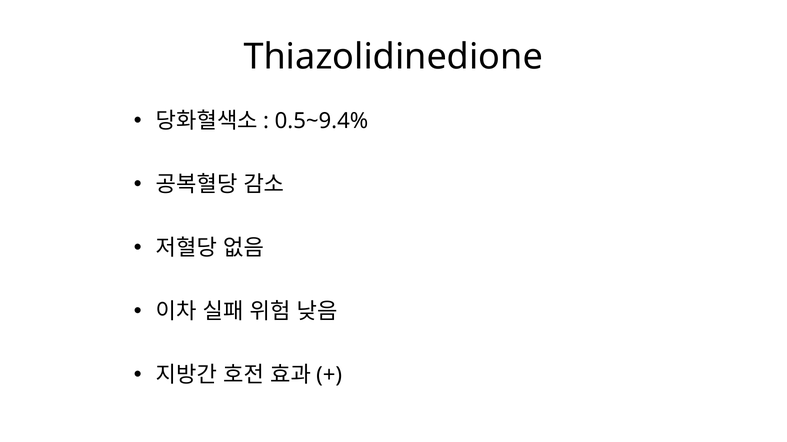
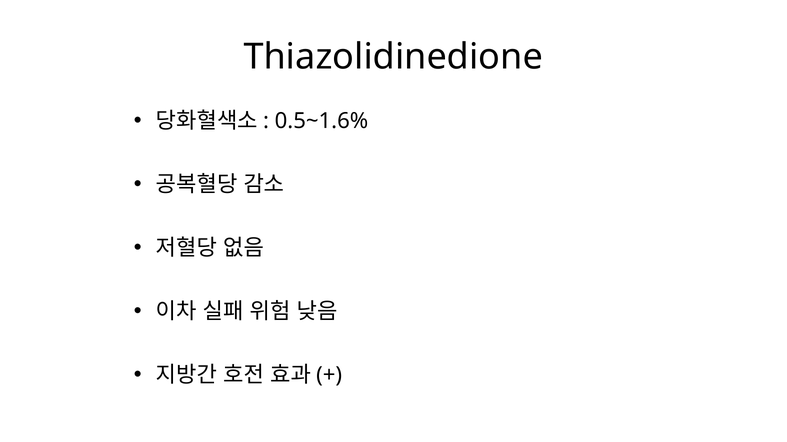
0.5~9.4%: 0.5~9.4% -> 0.5~1.6% (321, 121)
